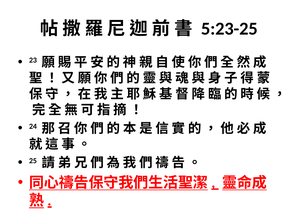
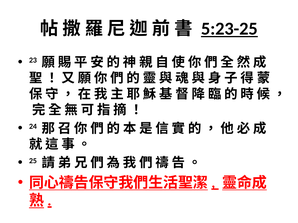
5:23-25 underline: none -> present (229, 29)
